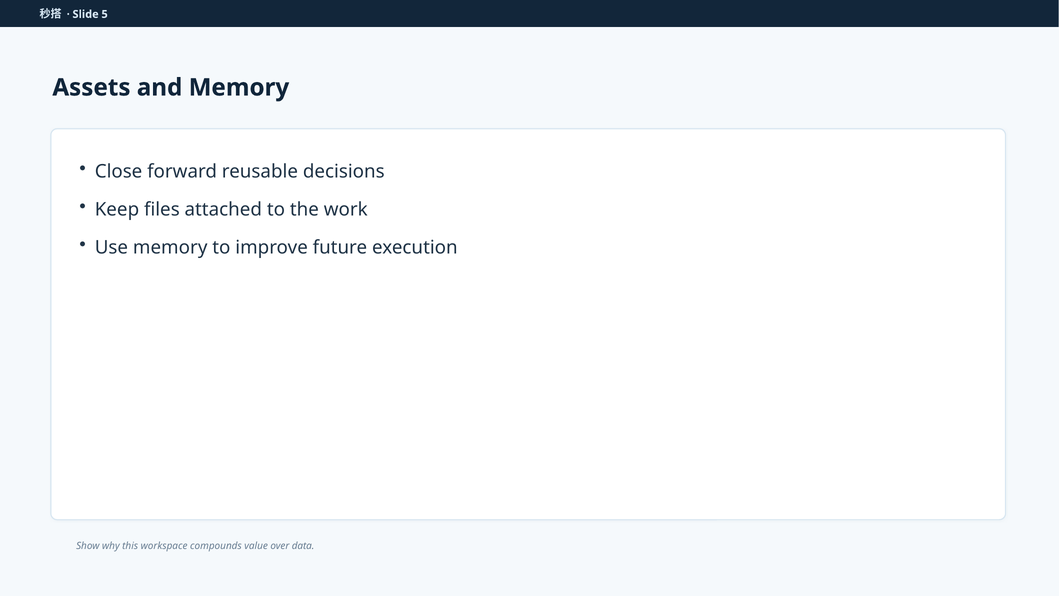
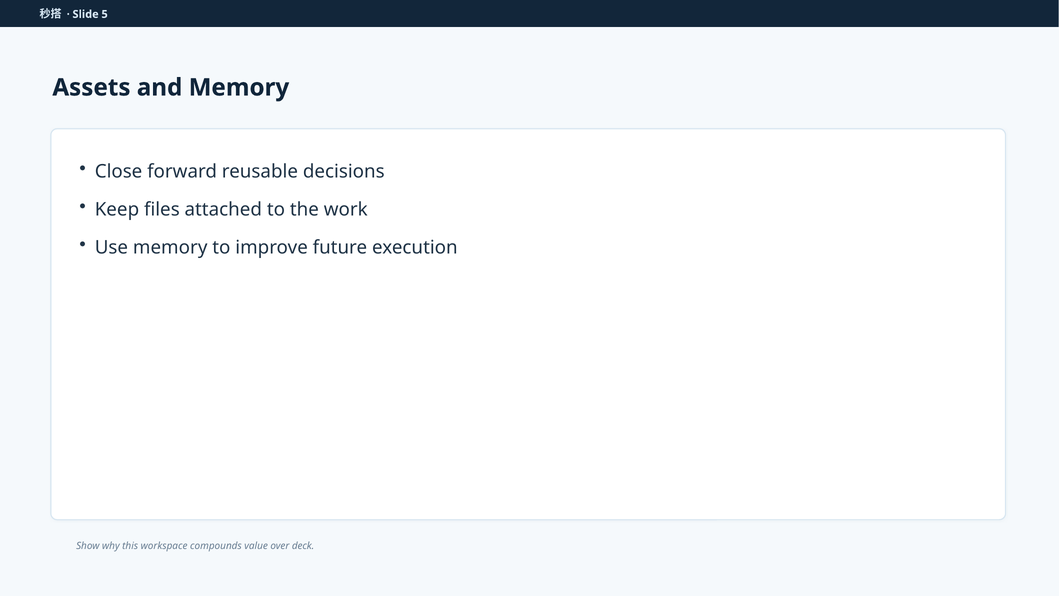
data: data -> deck (303, 546)
